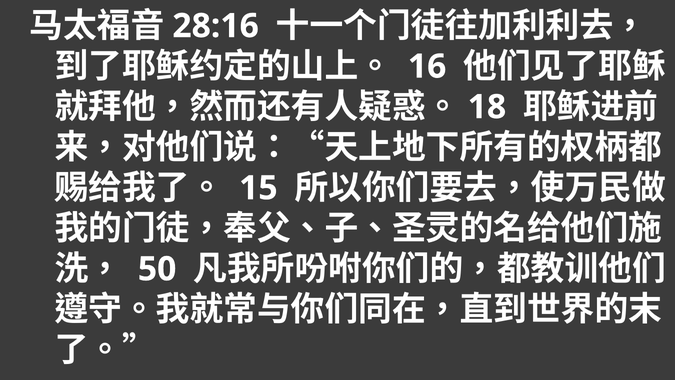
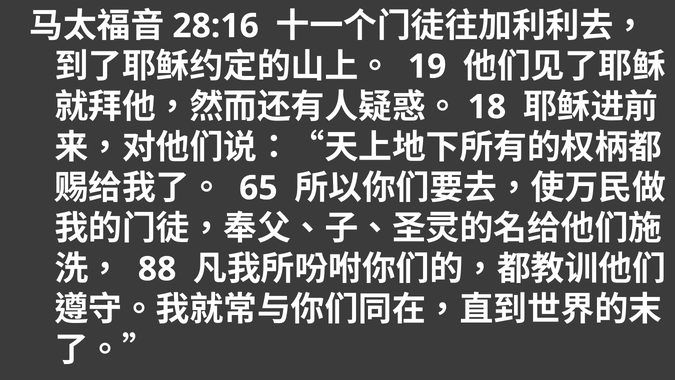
16: 16 -> 19 (427, 66)
15: 15 -> 65 (258, 188)
50: 50 -> 88 (157, 269)
